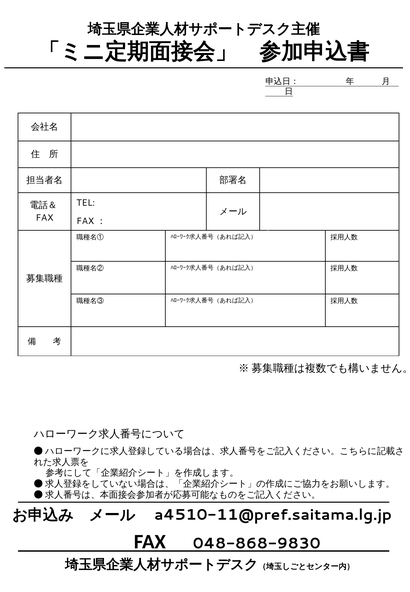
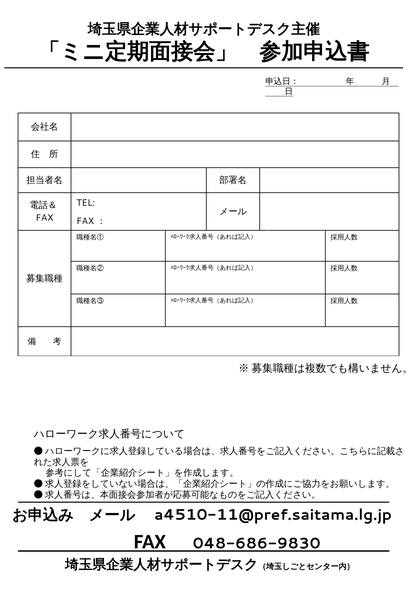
048-868-9830: 048-868-9830 -> 048-686-9830 (257, 544)
